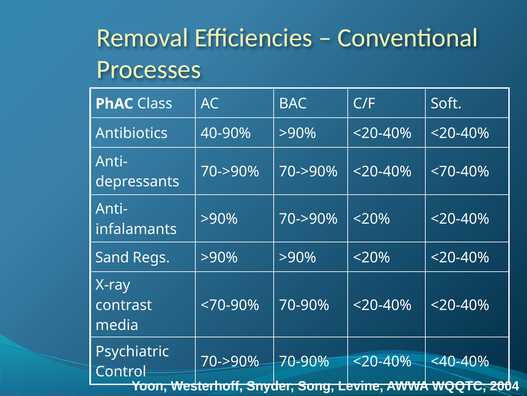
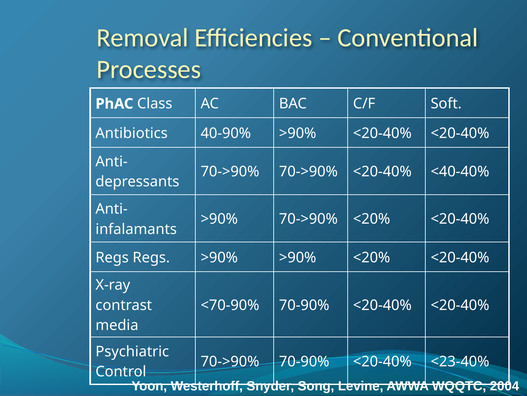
<70-40%: <70-40% -> <40-40% (460, 171)
Sand: Sand -> Regs (112, 257)
<40-40%: <40-40% -> <23-40% (460, 361)
